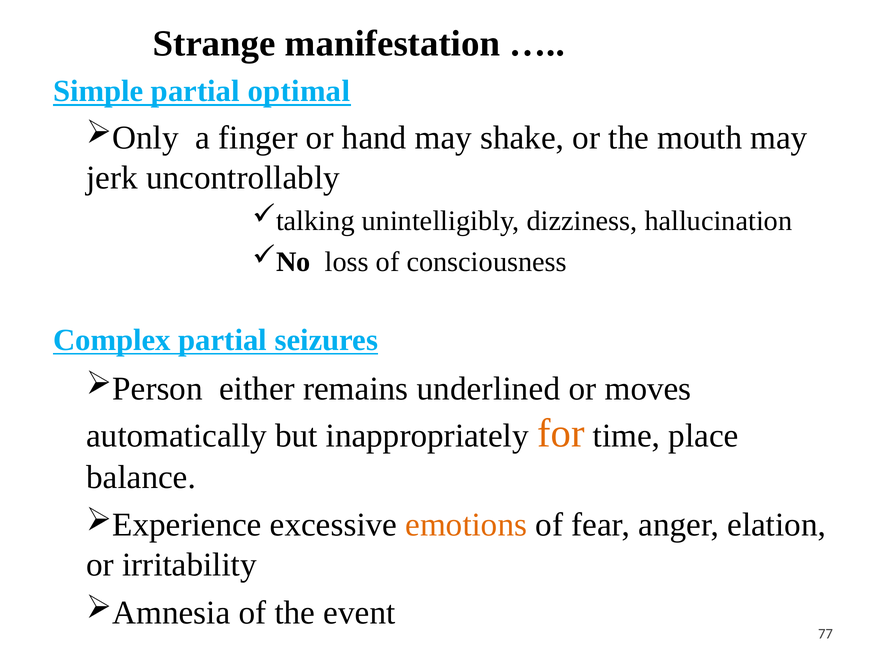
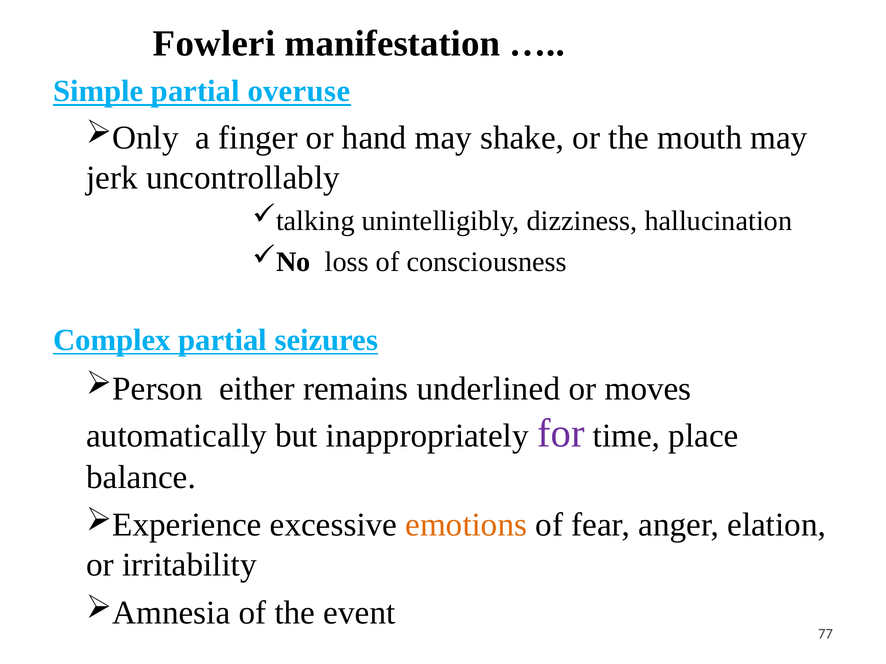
Strange: Strange -> Fowleri (214, 44)
optimal: optimal -> overuse (299, 91)
for colour: orange -> purple (561, 434)
